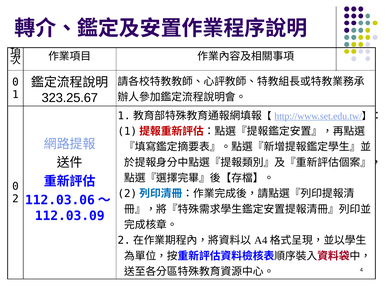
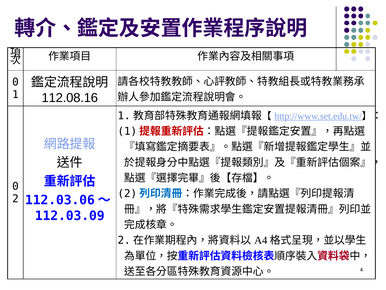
323.25.67: 323.25.67 -> 112.08.16 (70, 98)
